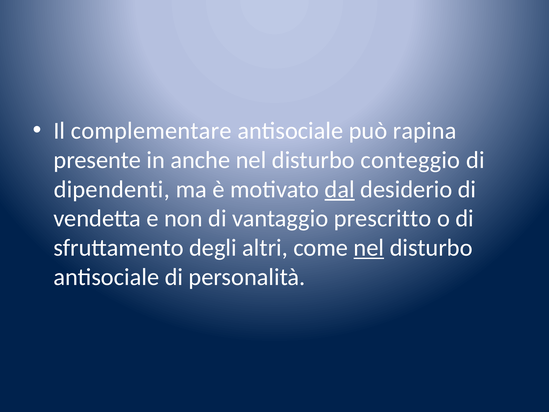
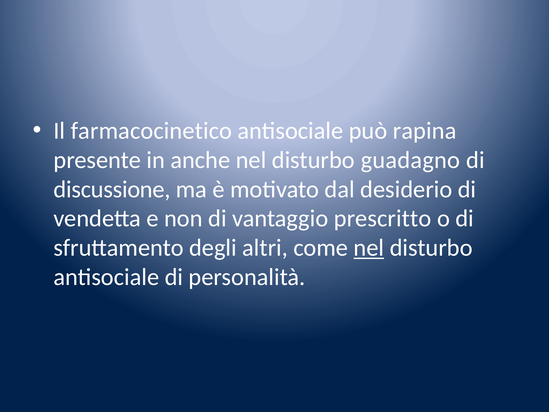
complementare: complementare -> farmacocinetico (151, 131)
conteggio: conteggio -> guadagno (410, 160)
dipendenti: dipendenti -> discussione (112, 189)
dal underline: present -> none (340, 189)
